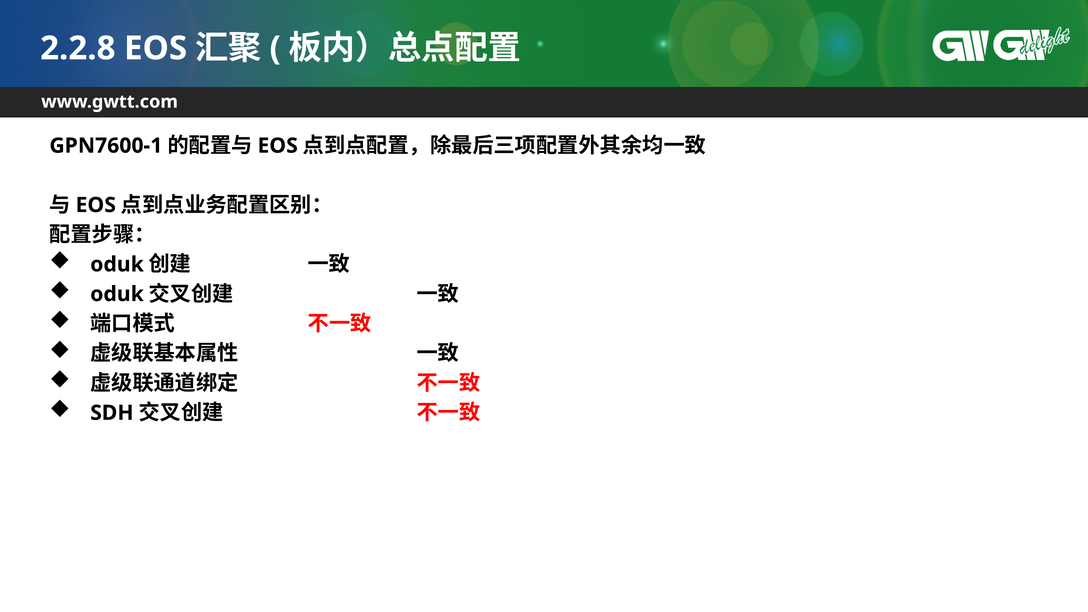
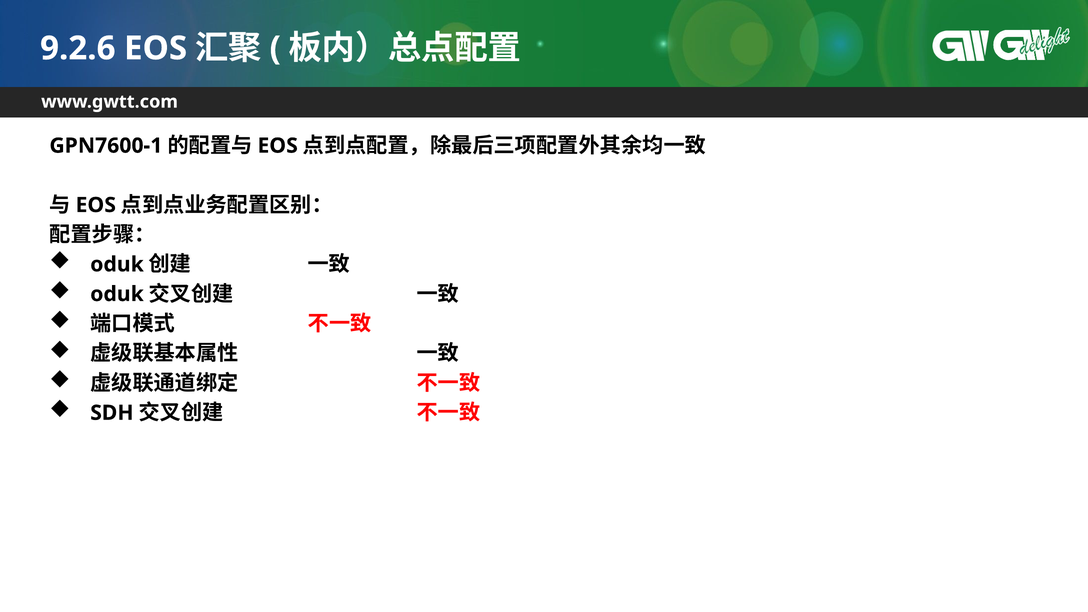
2.2.8: 2.2.8 -> 9.2.6 (78, 48)
